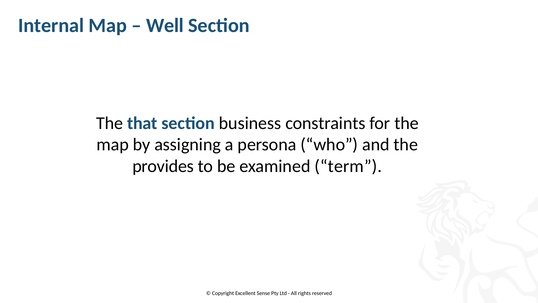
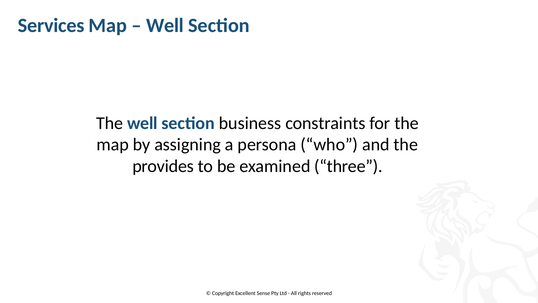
Internal: Internal -> Services (51, 25)
The that: that -> well (142, 123)
term: term -> three (348, 166)
